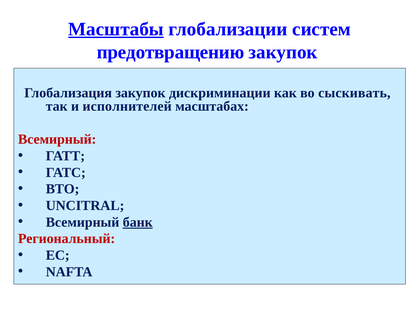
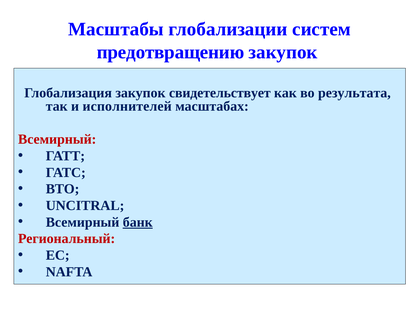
Масштабы underline: present -> none (116, 29)
дискриминации: дискриминации -> свидетельствует (220, 93)
сыскивать: сыскивать -> результата (354, 93)
